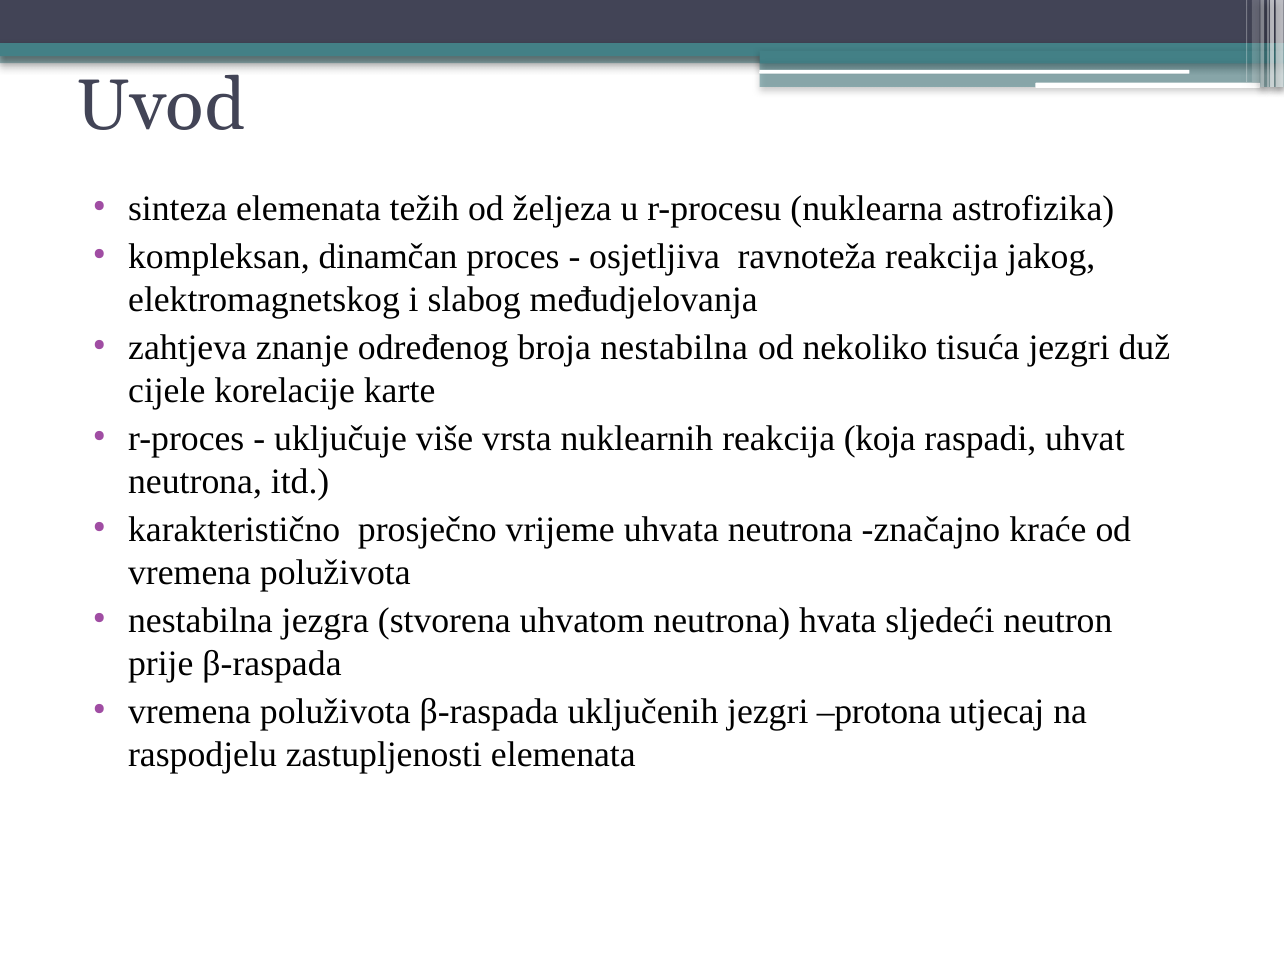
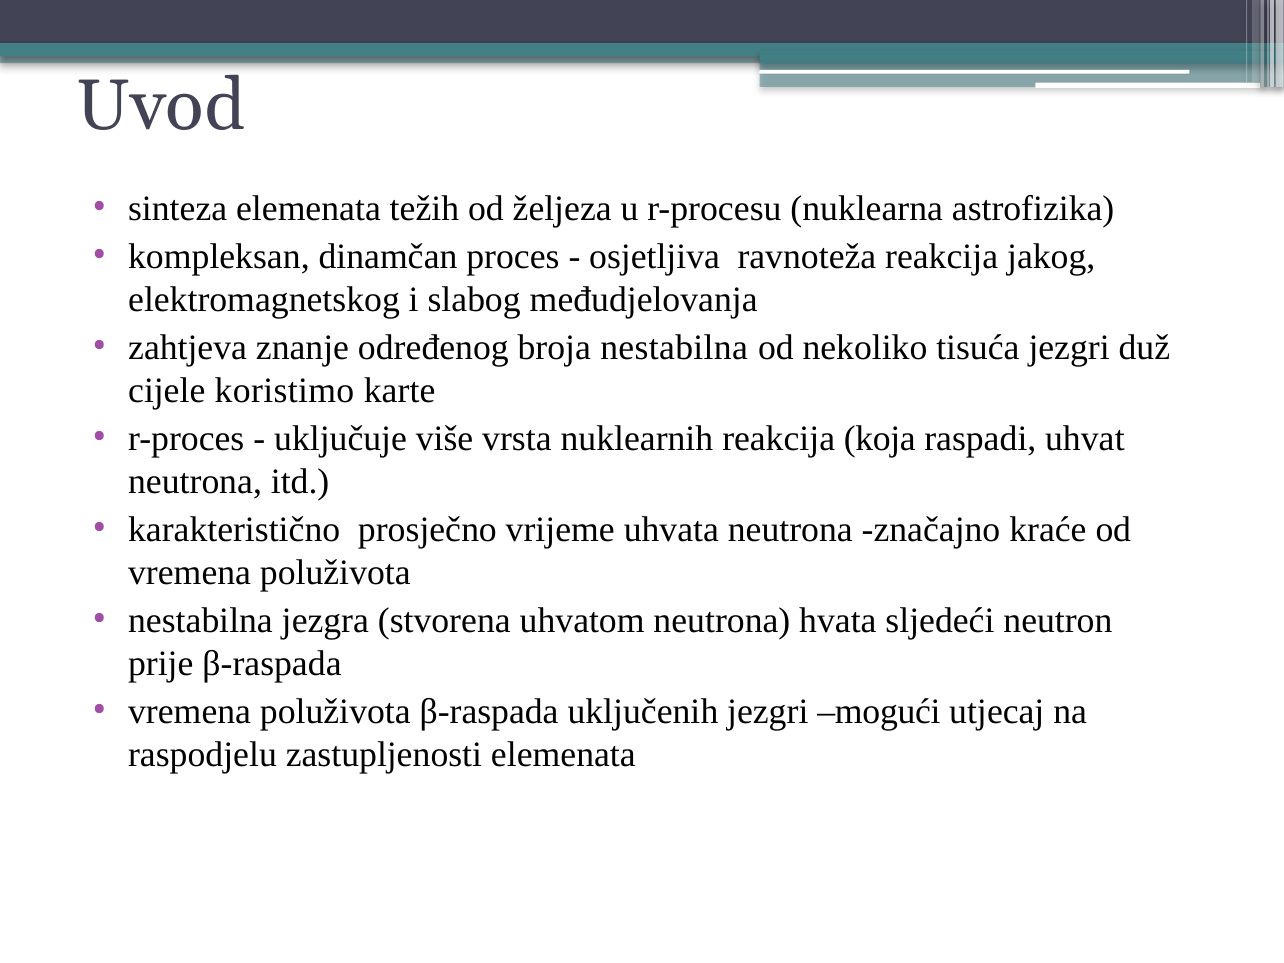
korelacije: korelacije -> koristimo (284, 390)
protona: protona -> mogući (879, 712)
